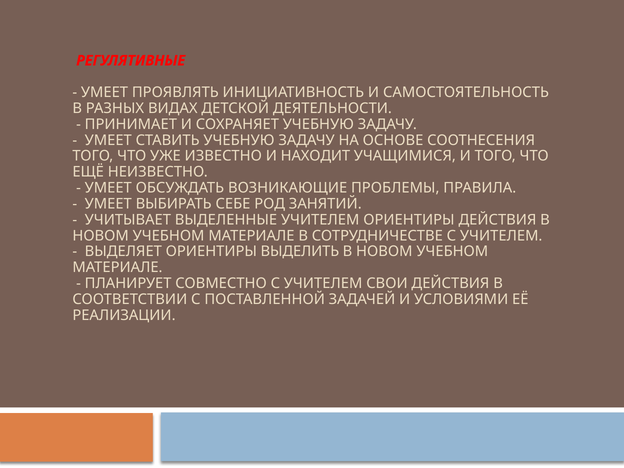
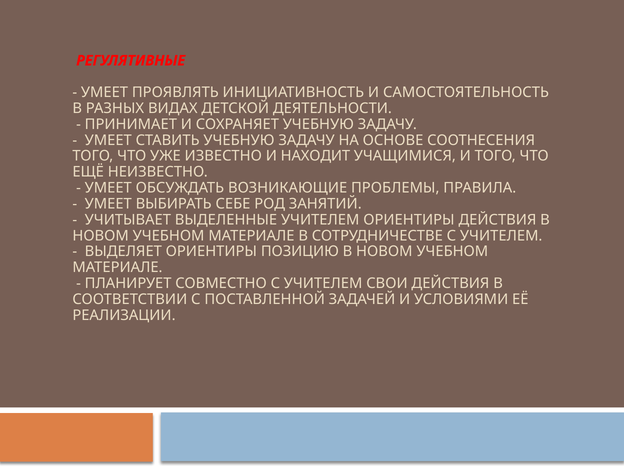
ВЫДЕЛИТЬ: ВЫДЕЛИТЬ -> ПОЗИЦИЮ (300, 252)
